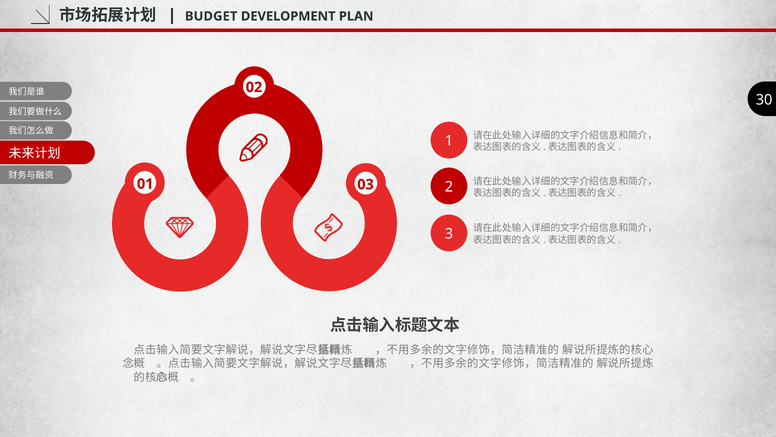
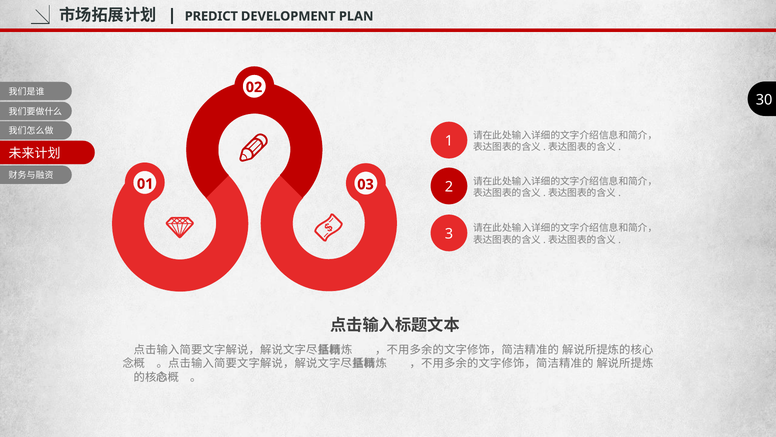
BUDGET: BUDGET -> PREDICT (211, 16)
